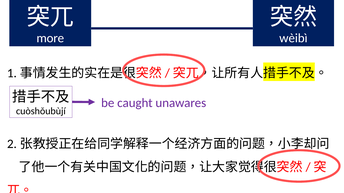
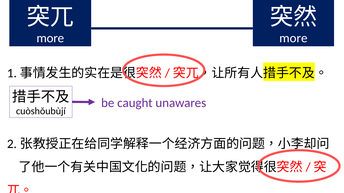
wèibì: wèibì -> more (293, 38)
